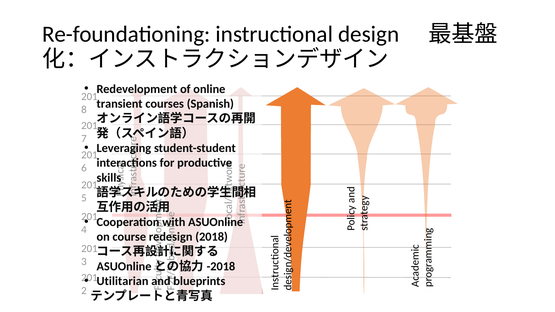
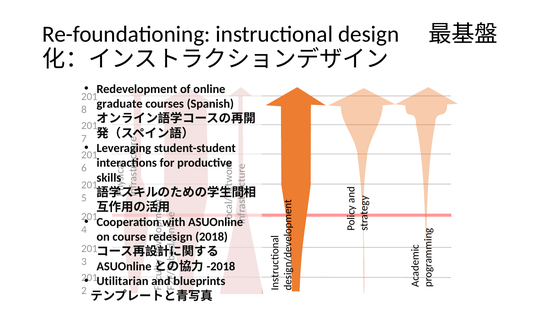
transient: transient -> graduate (120, 104)
